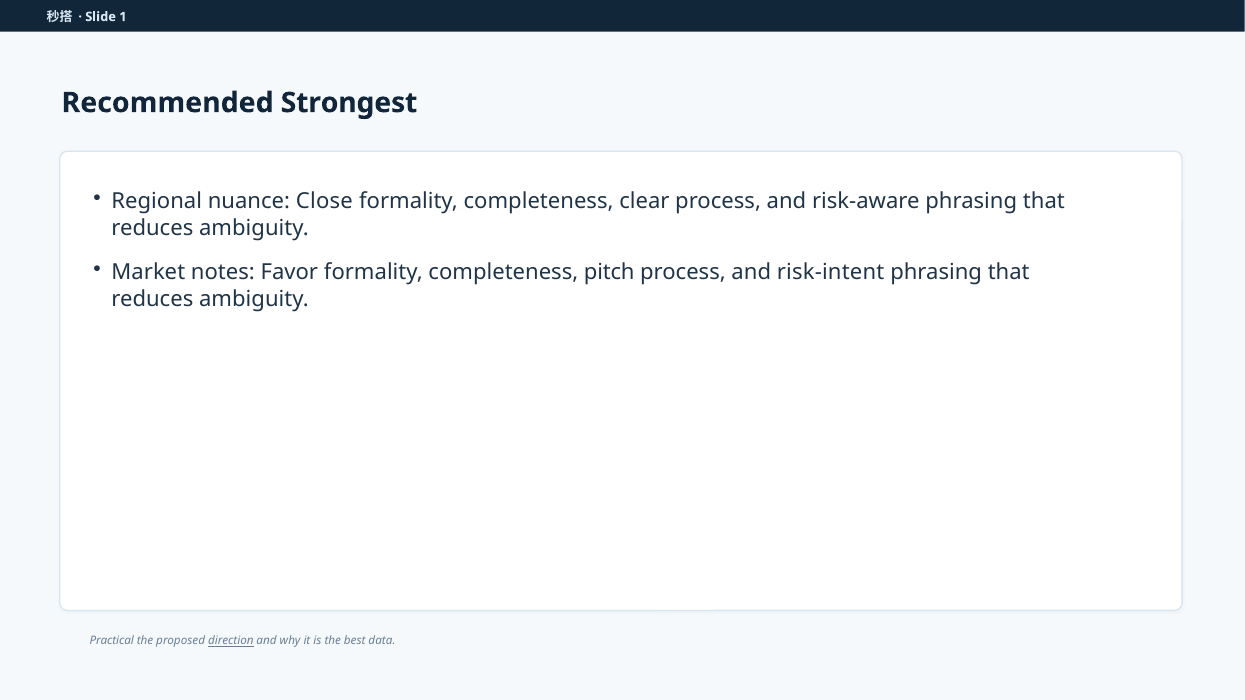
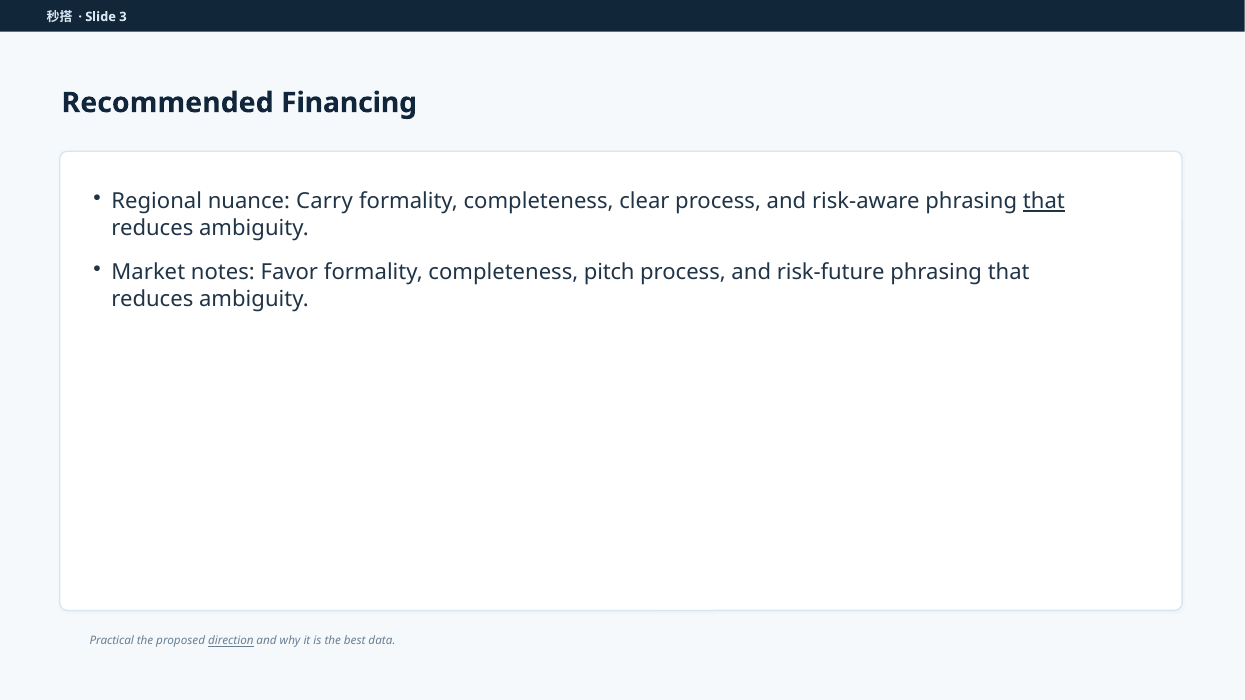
1: 1 -> 3 (123, 17)
Strongest: Strongest -> Financing (349, 103)
Close: Close -> Carry (324, 201)
that underline: none -> present (1044, 201)
risk-intent: risk-intent -> risk-future (831, 273)
